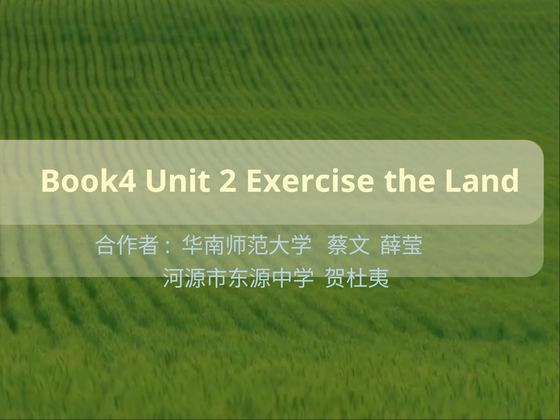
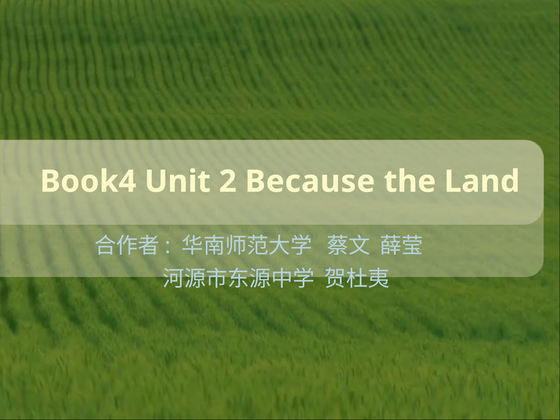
Exercise: Exercise -> Because (310, 182)
